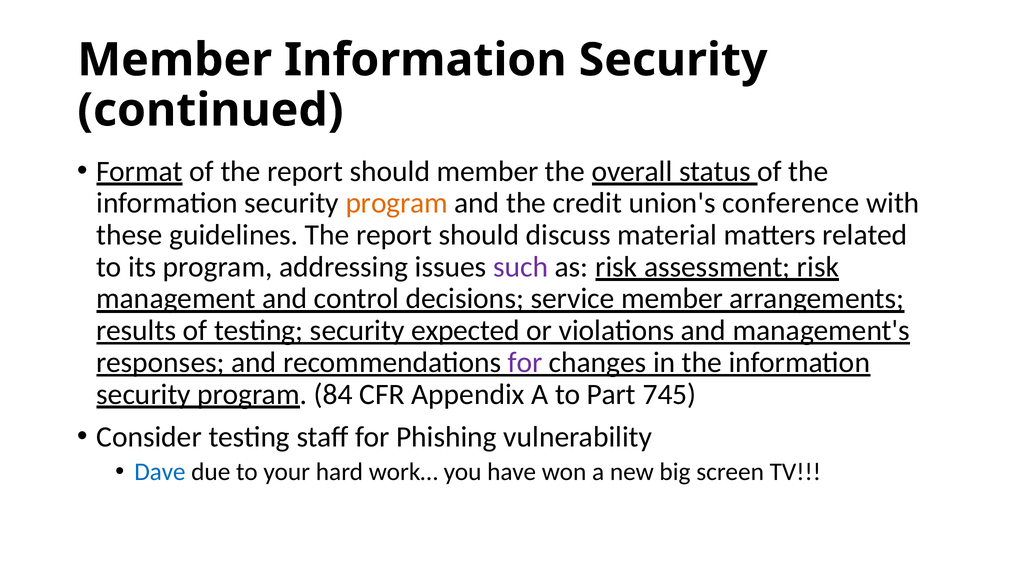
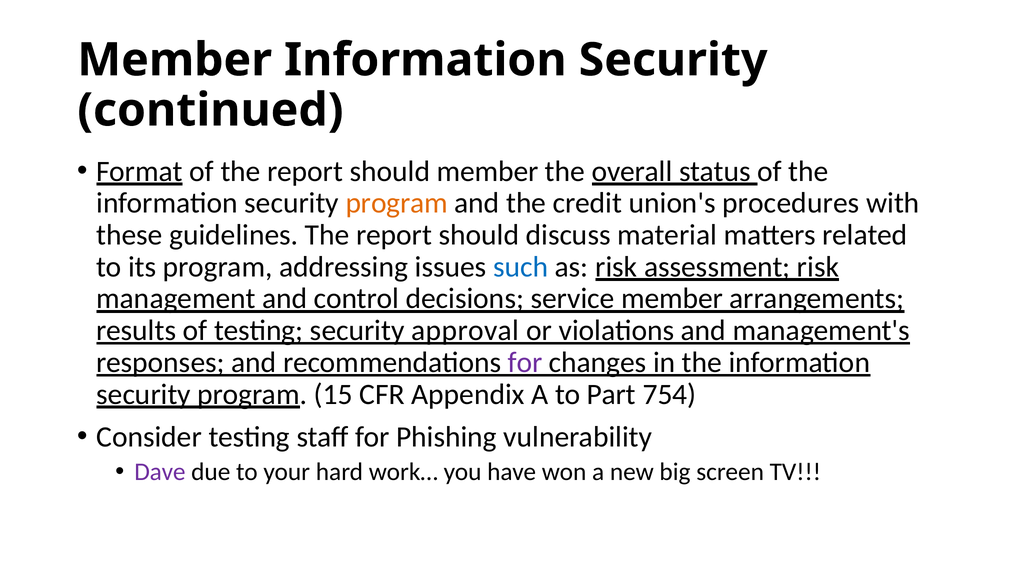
conference: conference -> procedures (791, 203)
such colour: purple -> blue (521, 267)
expected: expected -> approval (465, 331)
84: 84 -> 15 (333, 395)
745: 745 -> 754 (669, 395)
Dave colour: blue -> purple (160, 472)
